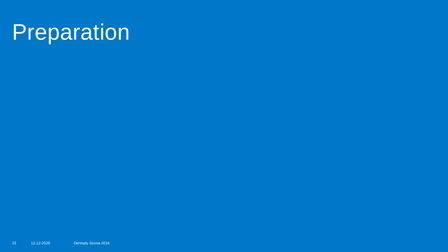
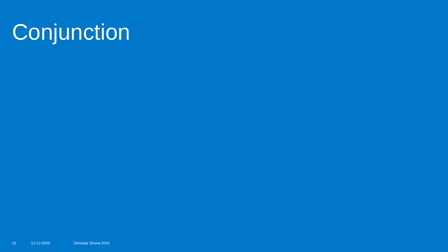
Preparation: Preparation -> Conjunction (71, 32)
